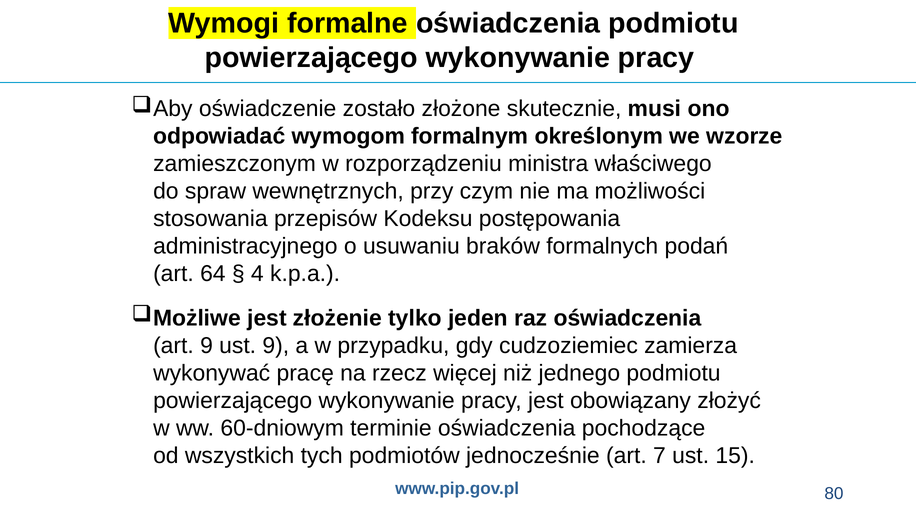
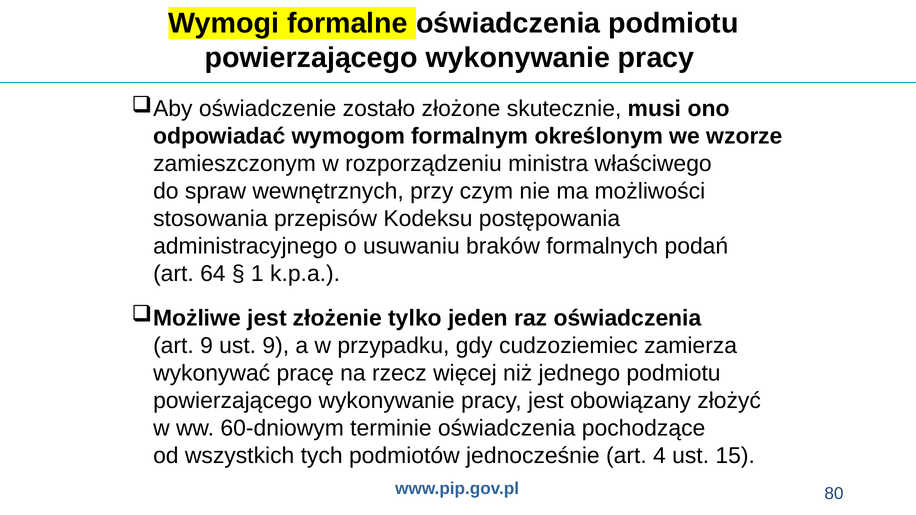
4: 4 -> 1 (257, 274)
7: 7 -> 4 (659, 456)
